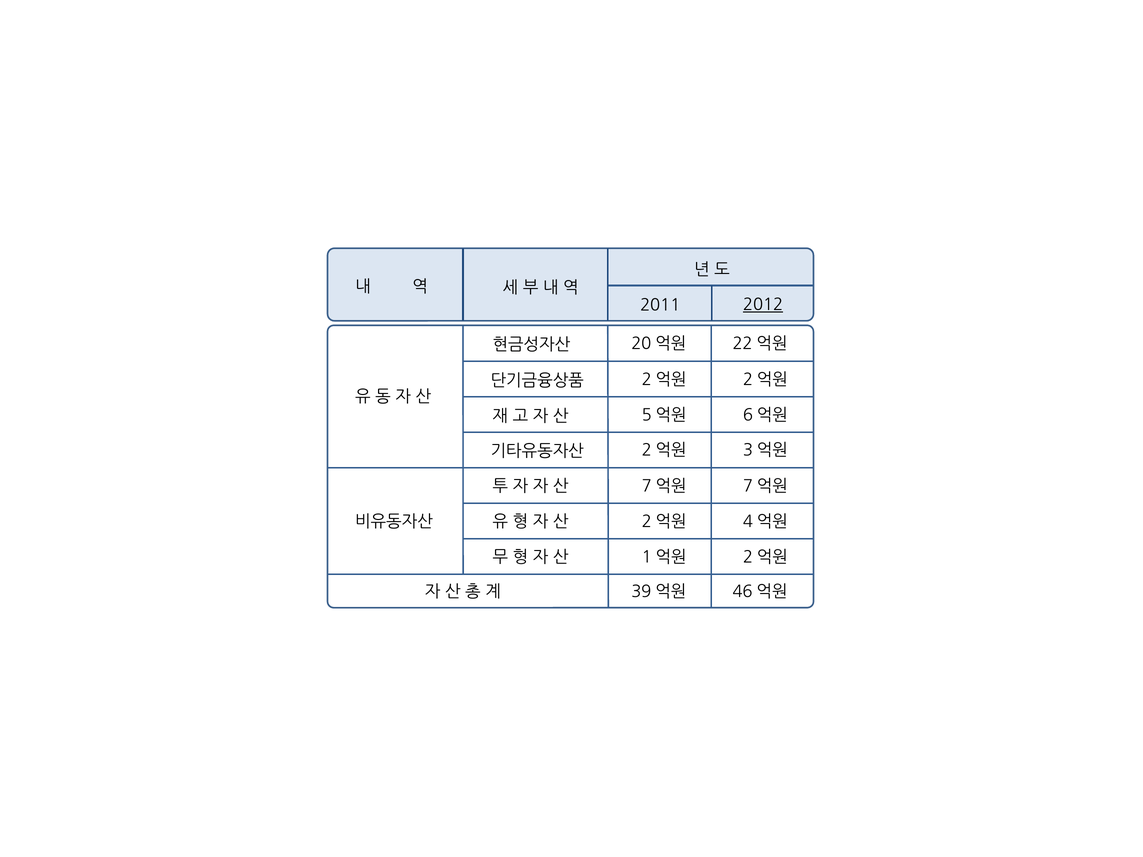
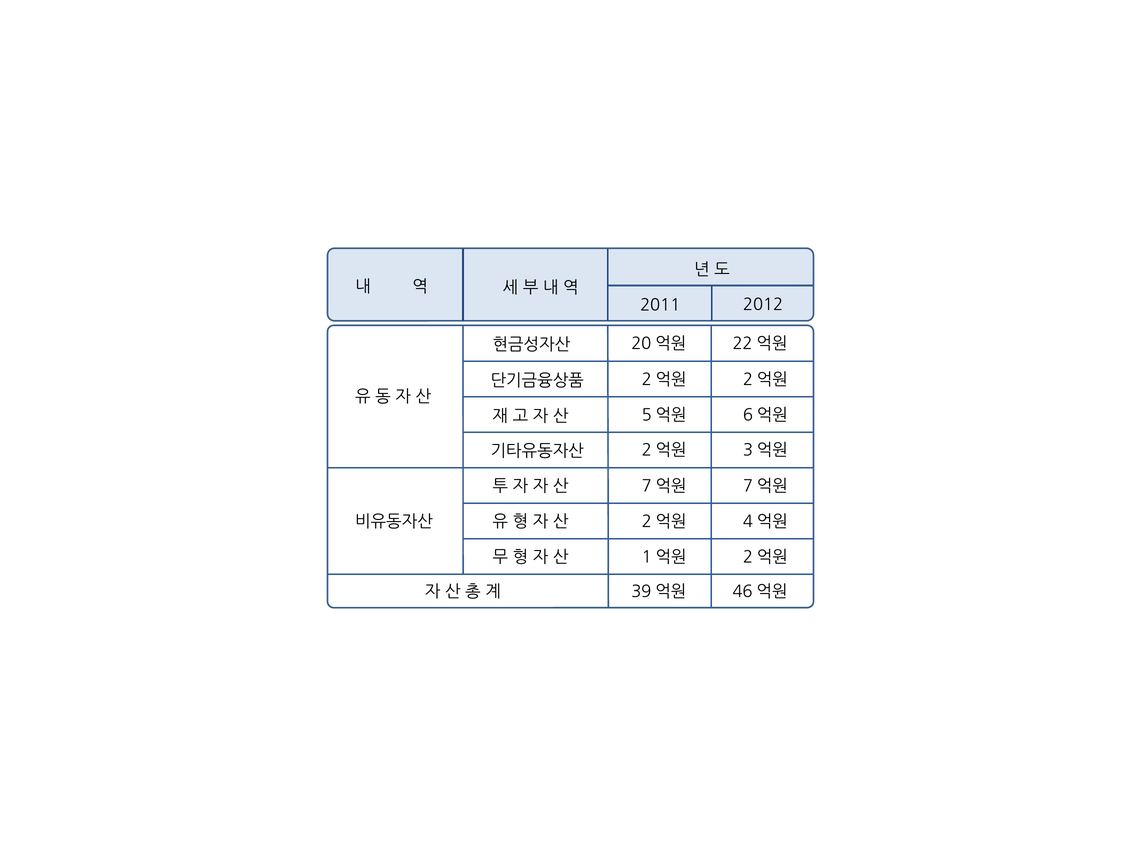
2012 underline: present -> none (763, 305)
